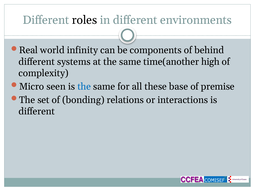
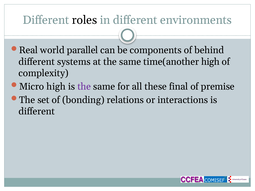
infinity: infinity -> parallel (82, 50)
Micro seen: seen -> high (56, 87)
the colour: blue -> purple (84, 87)
base: base -> final (179, 87)
